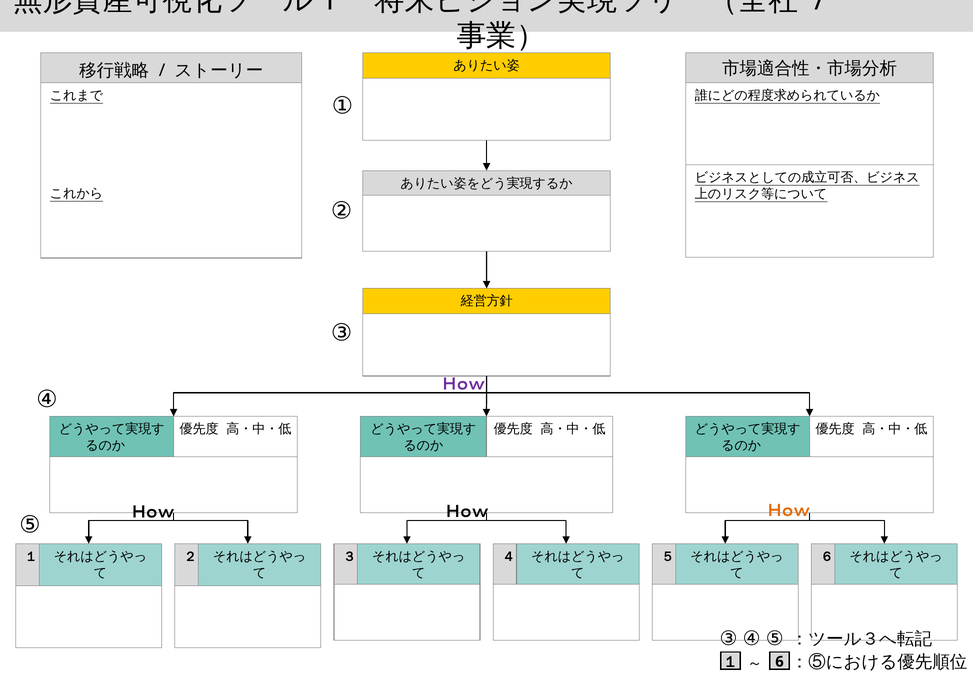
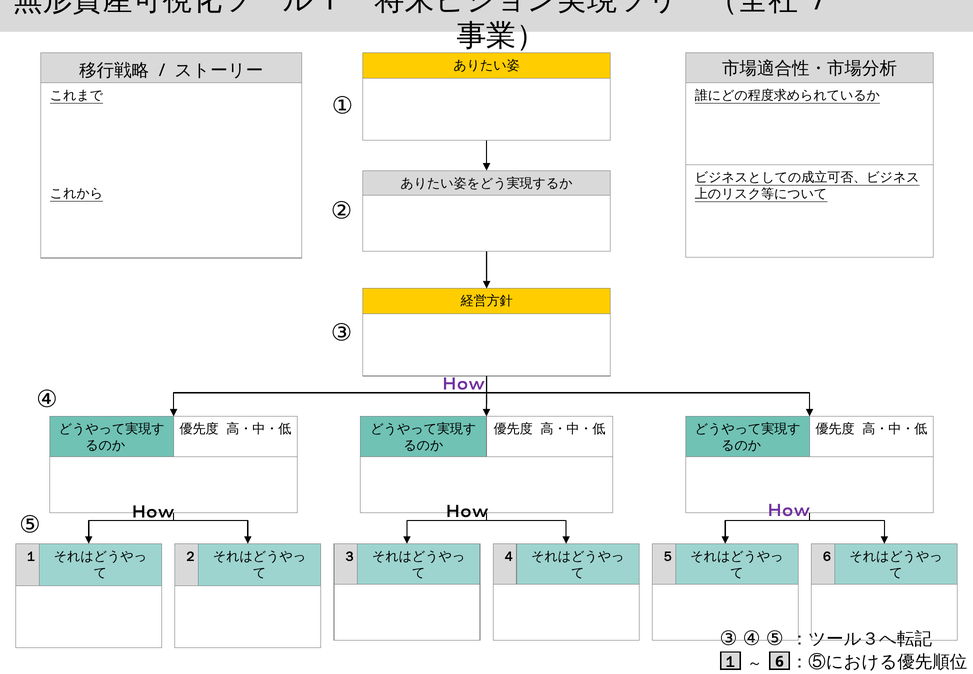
How colour: orange -> purple (788, 510)
